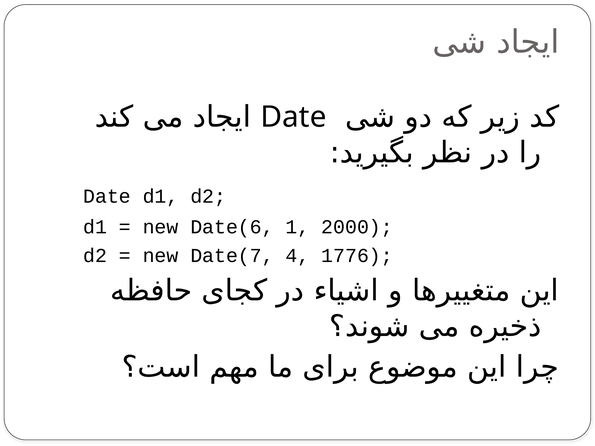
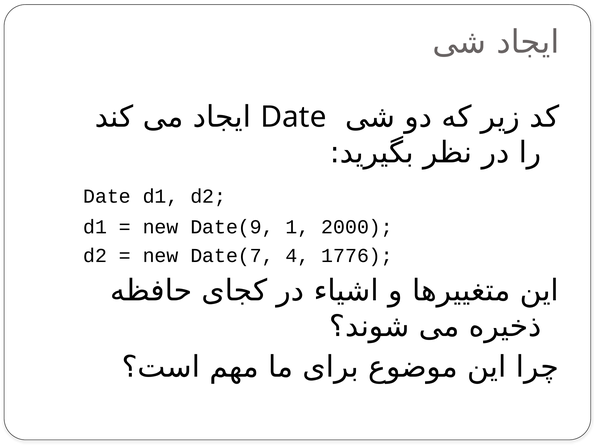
Date(6: Date(6 -> Date(9 (232, 227)
